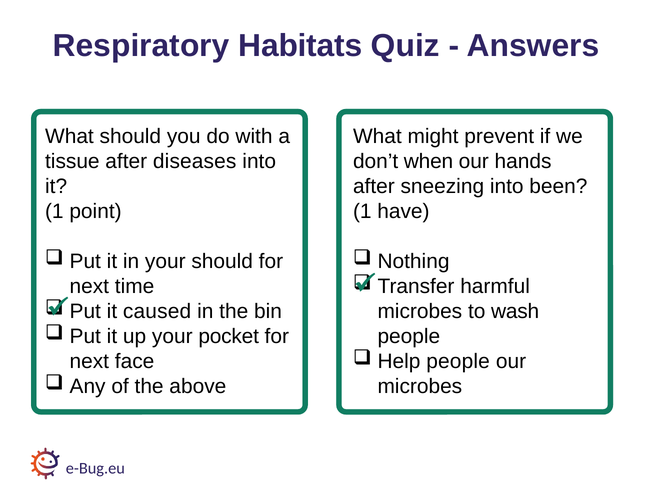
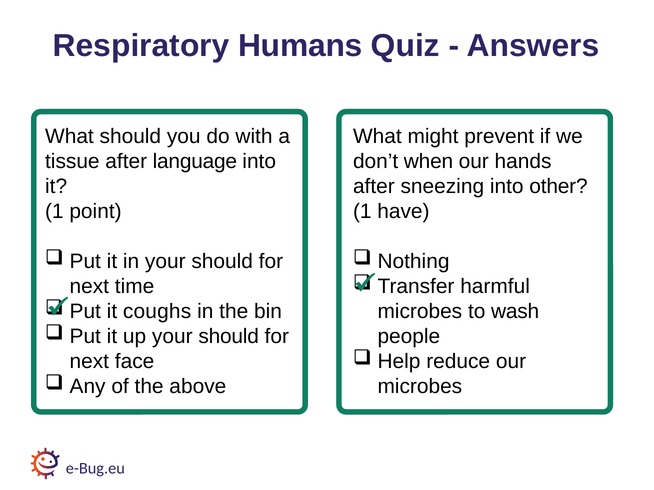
Habitats: Habitats -> Humans (300, 46)
diseases: diseases -> language (195, 161)
been: been -> other (558, 186)
caused: caused -> coughs (157, 312)
up your pocket: pocket -> should (229, 337)
Help people: people -> reduce (458, 362)
